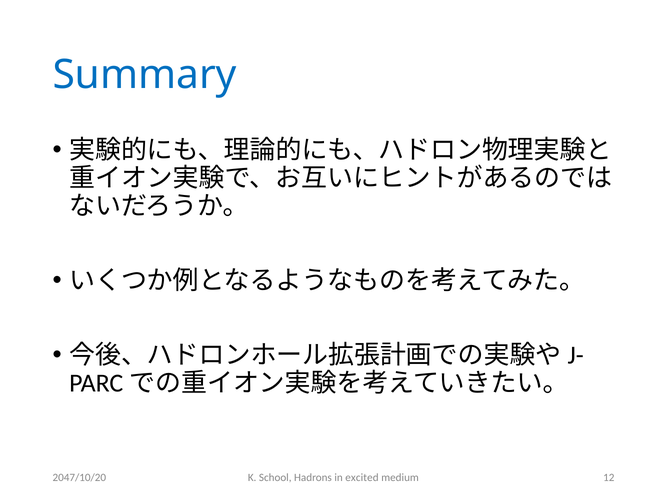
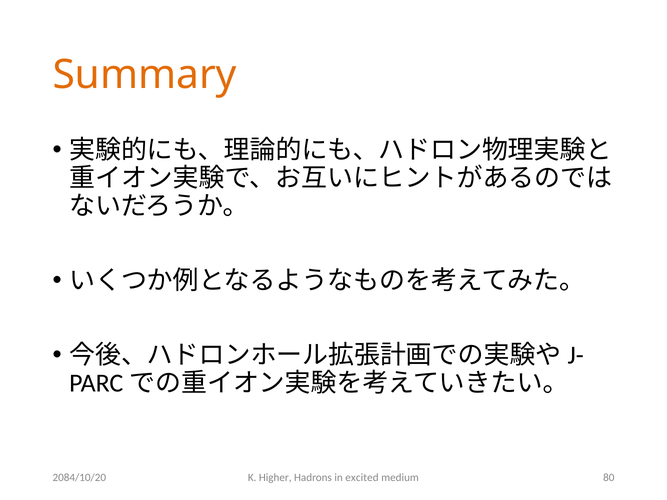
Summary colour: blue -> orange (145, 75)
2047/10/20: 2047/10/20 -> 2084/10/20 (79, 478)
School: School -> Higher (275, 478)
12: 12 -> 80 (609, 478)
